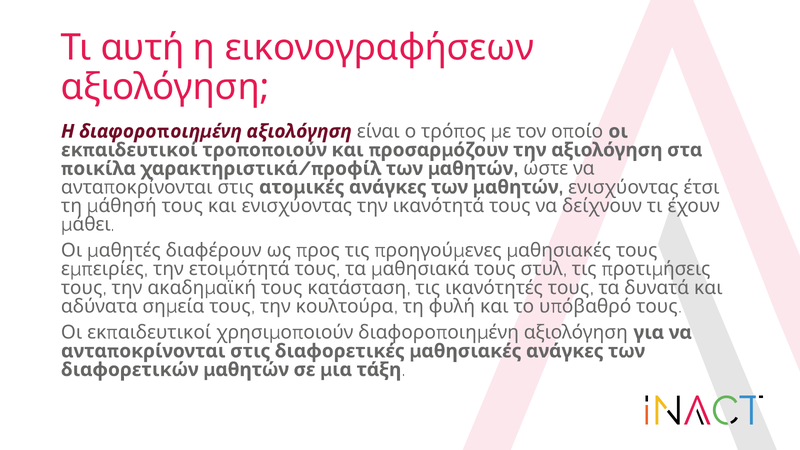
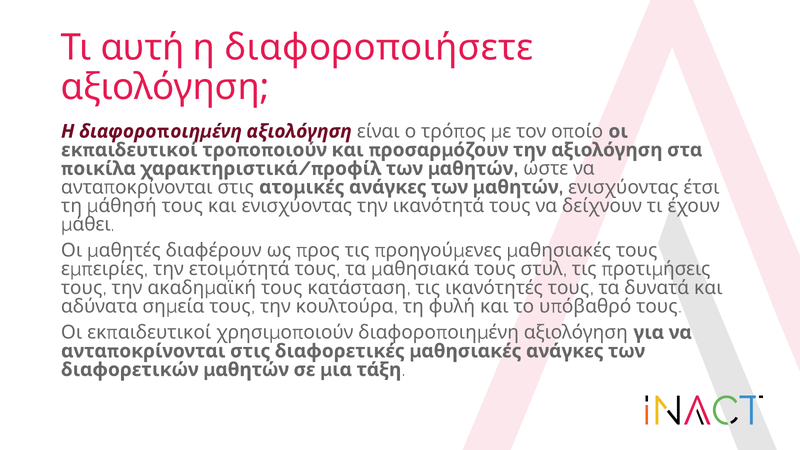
εικονογραφήσεων: εικονογραφήσεων -> διαφοροποιήσετε (379, 47)
